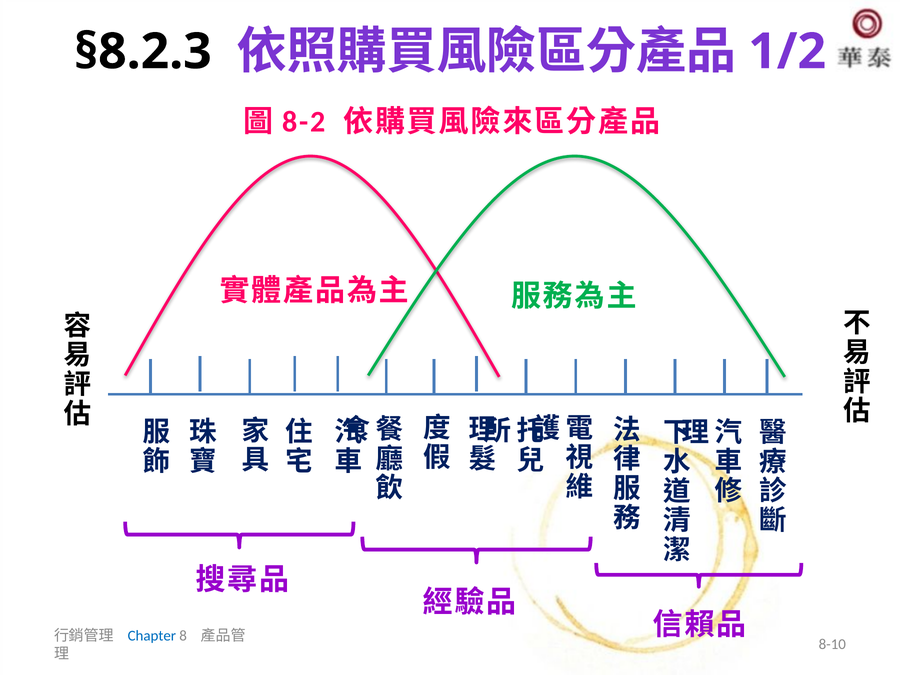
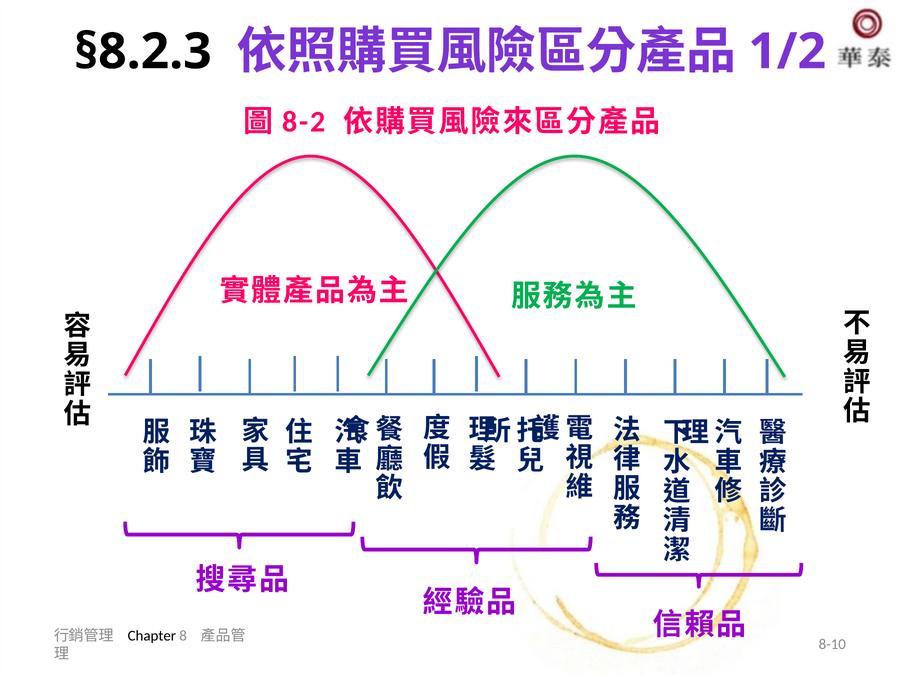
Chapter colour: blue -> black (152, 636)
